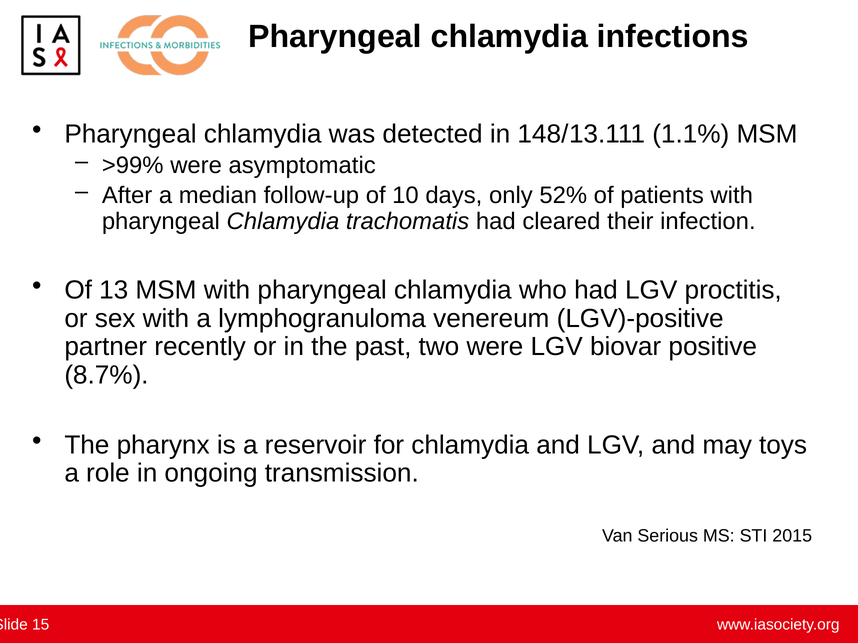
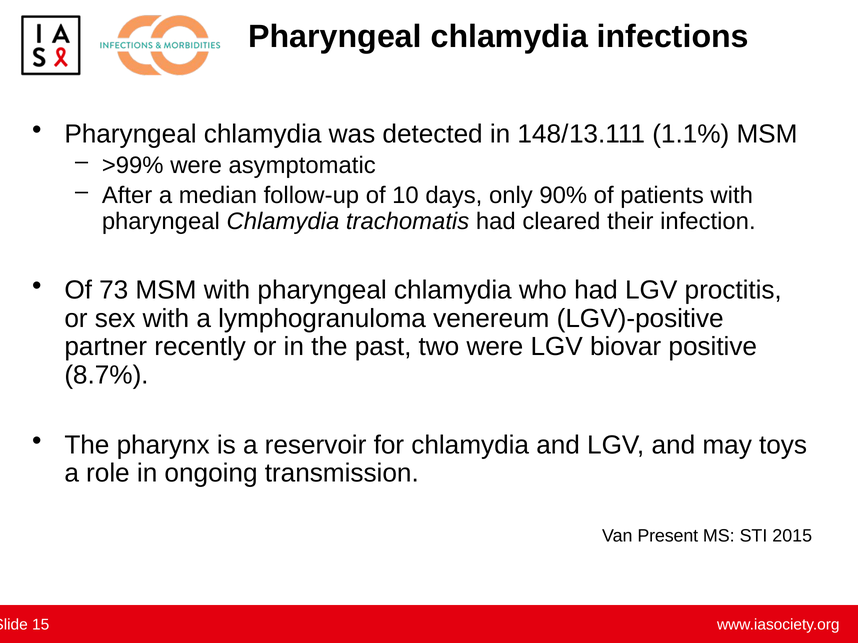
52%: 52% -> 90% (563, 196)
13: 13 -> 73 (114, 290)
Serious: Serious -> Present (668, 536)
